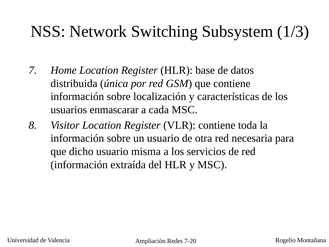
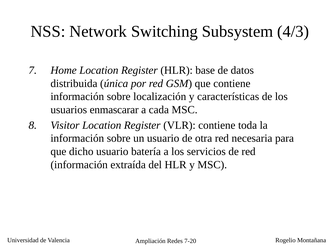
1/3: 1/3 -> 4/3 (293, 31)
misma: misma -> batería (146, 151)
